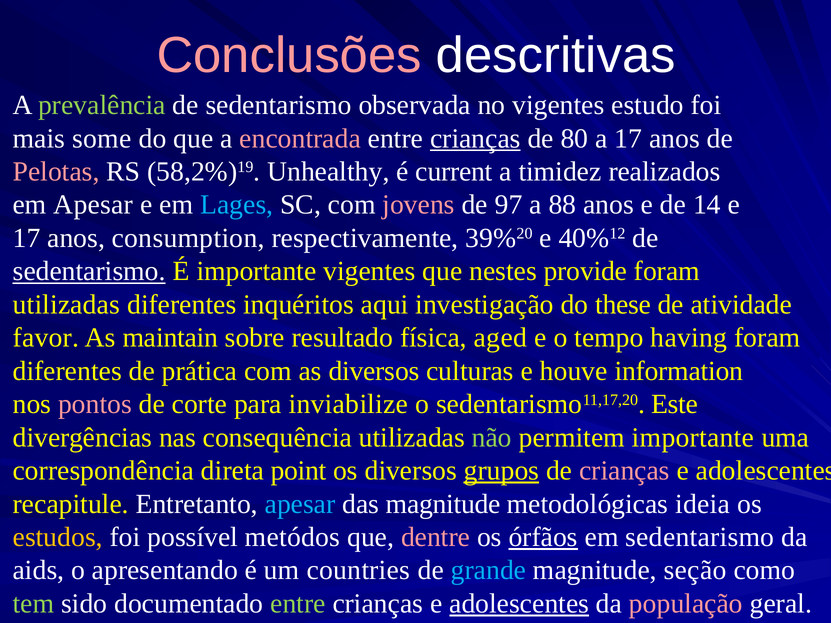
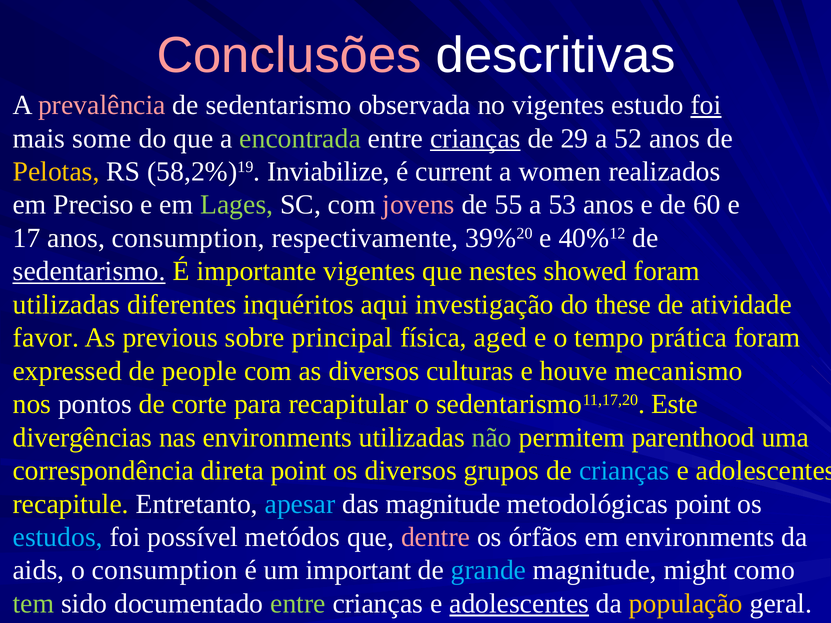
prevalência colour: light green -> pink (102, 105)
foi underline: none -> present (706, 105)
encontrada colour: pink -> light green (300, 138)
80: 80 -> 29 (574, 138)
a 17: 17 -> 52 (628, 138)
Pelotas colour: pink -> yellow (56, 172)
Unhealthy: Unhealthy -> Inviabilize (328, 172)
timidez: timidez -> women (560, 172)
em Apesar: Apesar -> Preciso (94, 205)
Lages colour: light blue -> light green (237, 205)
97: 97 -> 55 (509, 205)
88: 88 -> 53 (562, 205)
14: 14 -> 60 (707, 205)
provide: provide -> showed (585, 271)
maintain: maintain -> previous (170, 338)
resultado: resultado -> principal (342, 338)
having: having -> prática (689, 338)
diferentes: diferentes -> expressed (67, 371)
prática: prática -> people (199, 371)
information: information -> mecanismo (679, 371)
pontos colour: pink -> white (95, 404)
inviabilize: inviabilize -> recapitular (348, 404)
nas consequência: consequência -> environments (277, 438)
permitem importante: importante -> parenthood (693, 438)
grupos underline: present -> none (501, 471)
crianças colour: pink -> light blue (624, 471)
metodológicas ideia: ideia -> point (703, 504)
estudos colour: yellow -> light blue (58, 537)
órfãos underline: present -> none (543, 537)
em sedentarismo: sedentarismo -> environments (700, 537)
o apresentando: apresentando -> consumption (165, 571)
countries: countries -> important (359, 571)
seção: seção -> might (695, 571)
população colour: pink -> yellow (686, 604)
